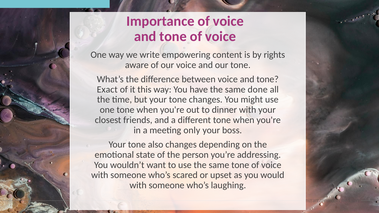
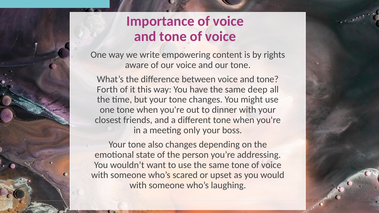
Exact: Exact -> Forth (107, 89)
done: done -> deep (258, 89)
